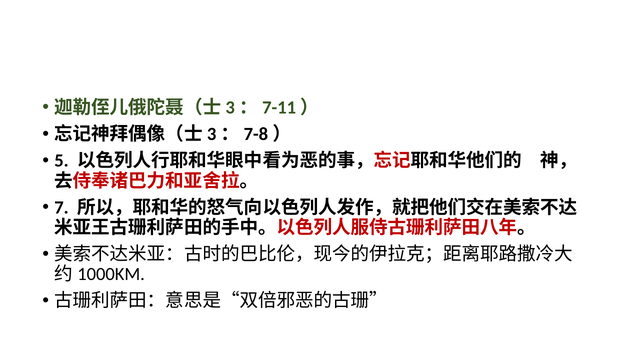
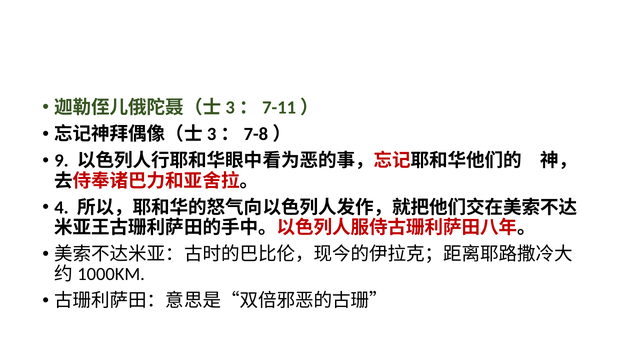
5: 5 -> 9 (61, 161)
7: 7 -> 4 (61, 207)
